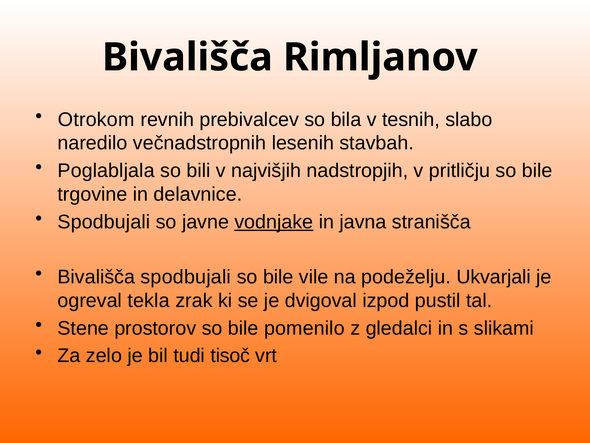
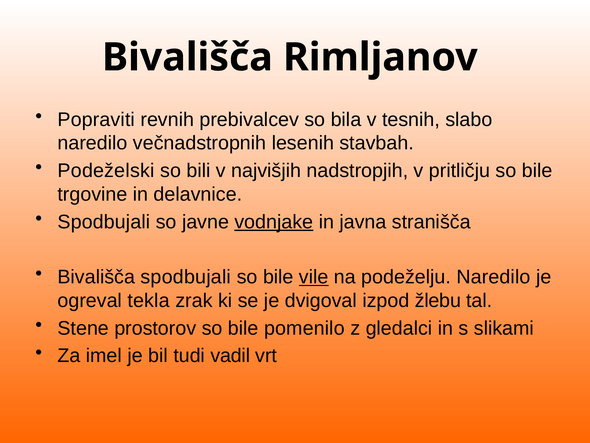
Otrokom: Otrokom -> Popraviti (96, 119)
Poglabljala: Poglabljala -> Podeželski (106, 171)
vile underline: none -> present (314, 277)
podeželju Ukvarjali: Ukvarjali -> Naredilo (494, 277)
pustil: pustil -> žlebu (438, 300)
zelo: zelo -> imel (104, 355)
tisoč: tisoč -> vadil (230, 355)
